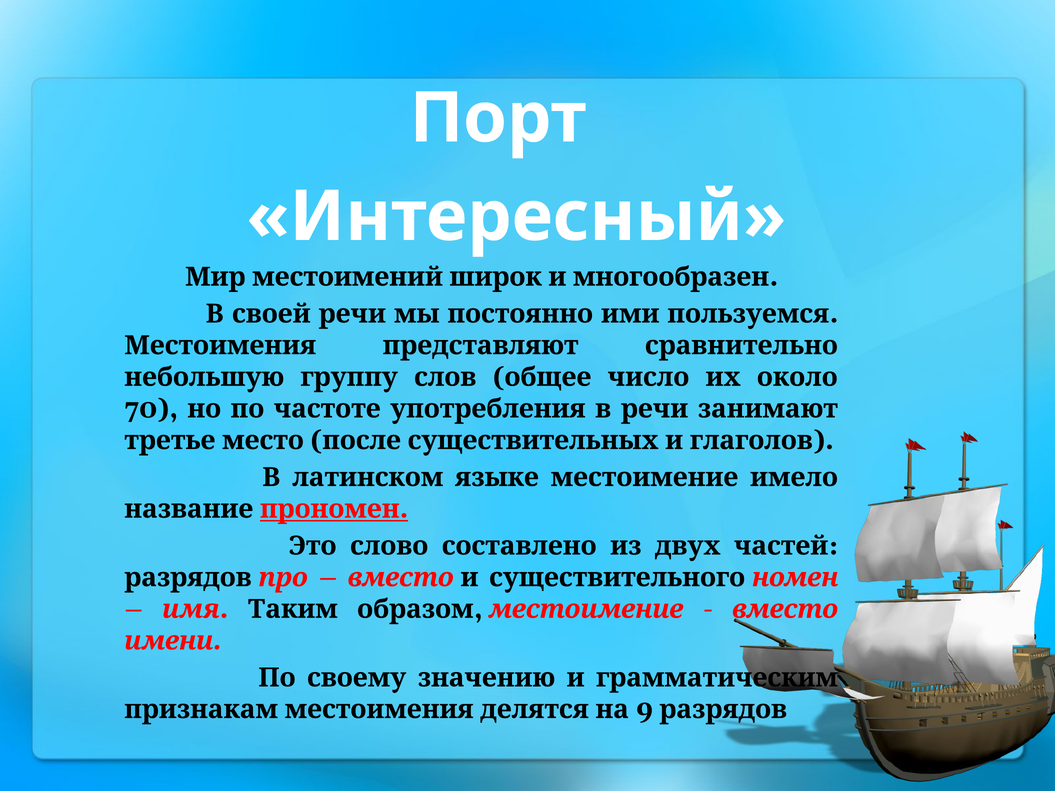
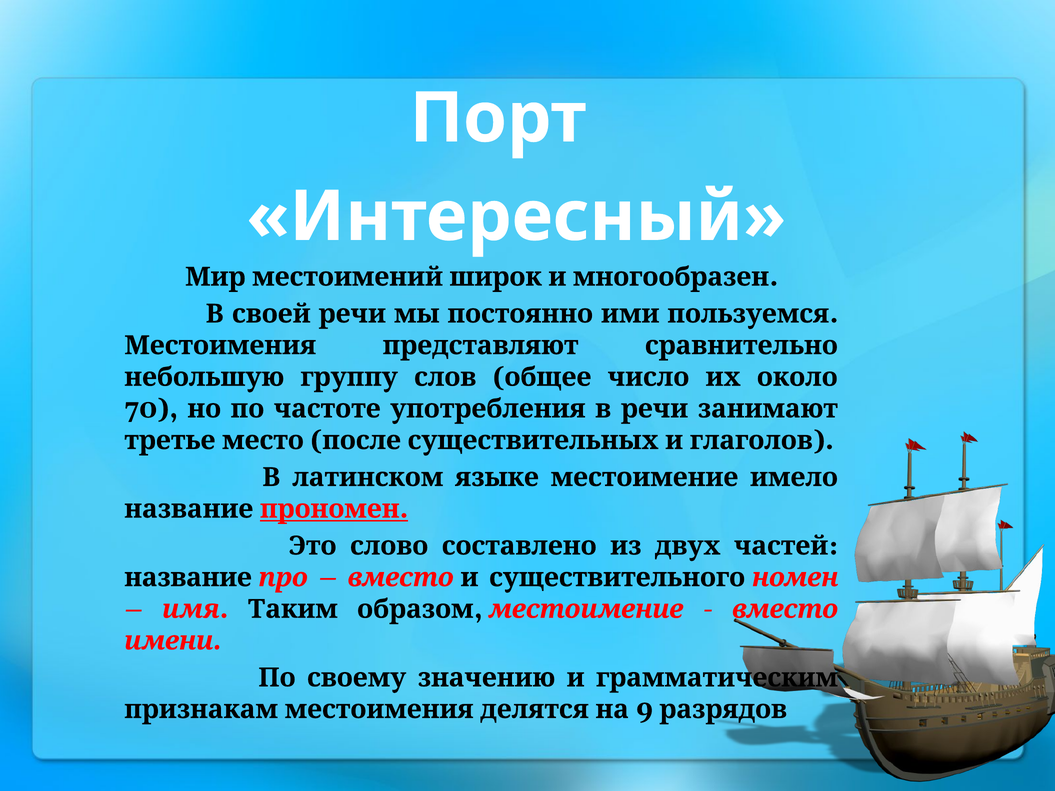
разрядов: разрядов -> название (188, 578)
